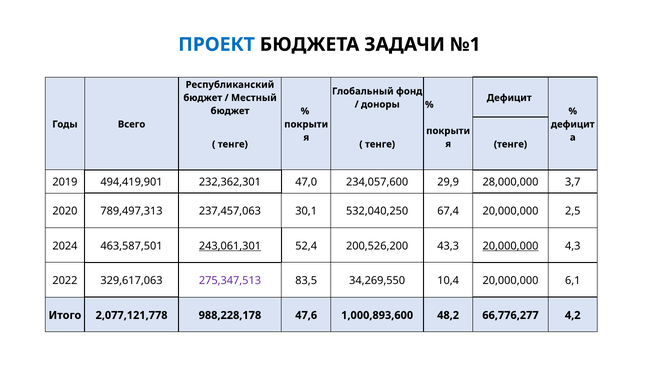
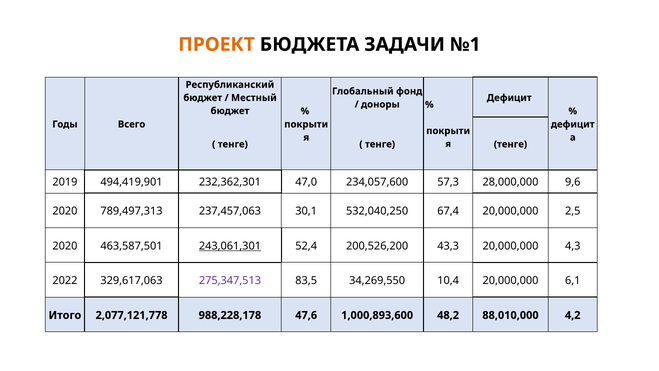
ПРОЕКТ colour: blue -> orange (217, 44)
29,9: 29,9 -> 57,3 (448, 182)
3,7: 3,7 -> 9,6 (573, 182)
2024: 2024 -> 2020 (65, 246)
20,000,000 underline: present -> none (510, 246)
66,776,277: 66,776,277 -> 88,010,000 (510, 315)
